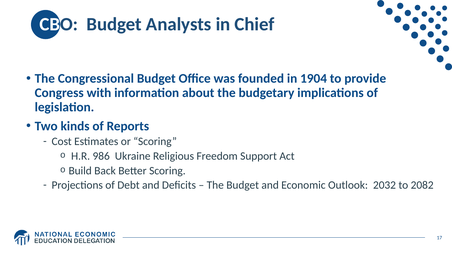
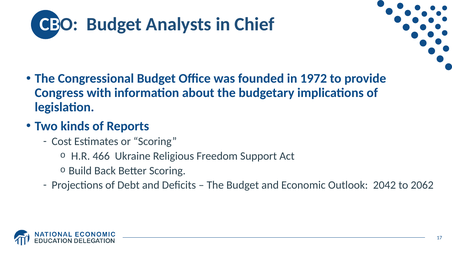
1904: 1904 -> 1972 (314, 79)
986: 986 -> 466 (101, 156)
2032: 2032 -> 2042 (384, 185)
2082: 2082 -> 2062 (422, 185)
